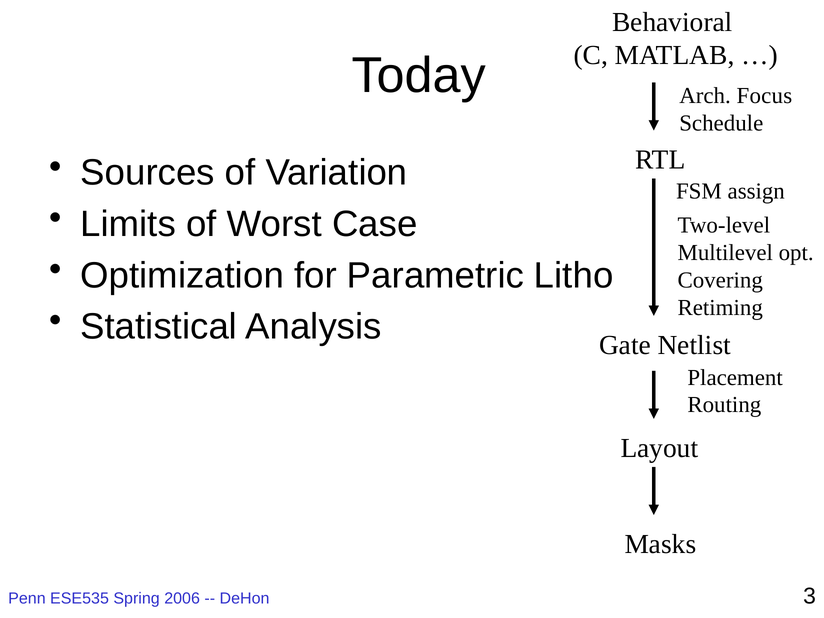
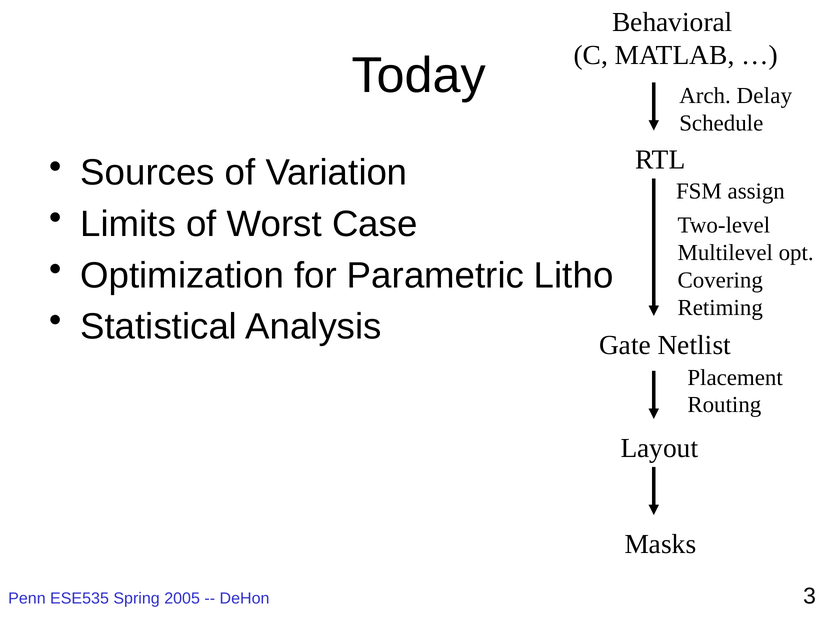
Focus: Focus -> Delay (764, 96)
2006: 2006 -> 2005 (182, 599)
